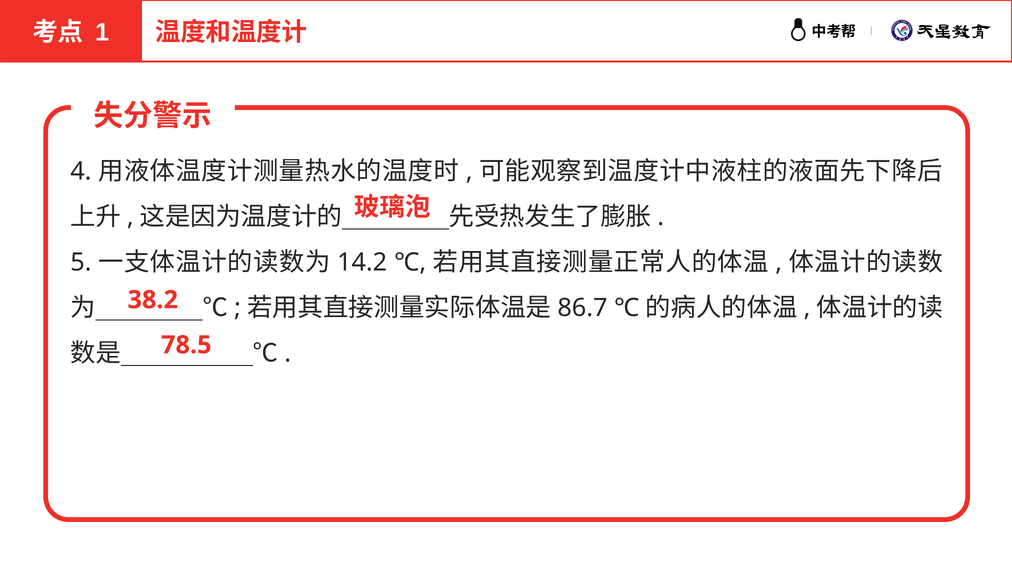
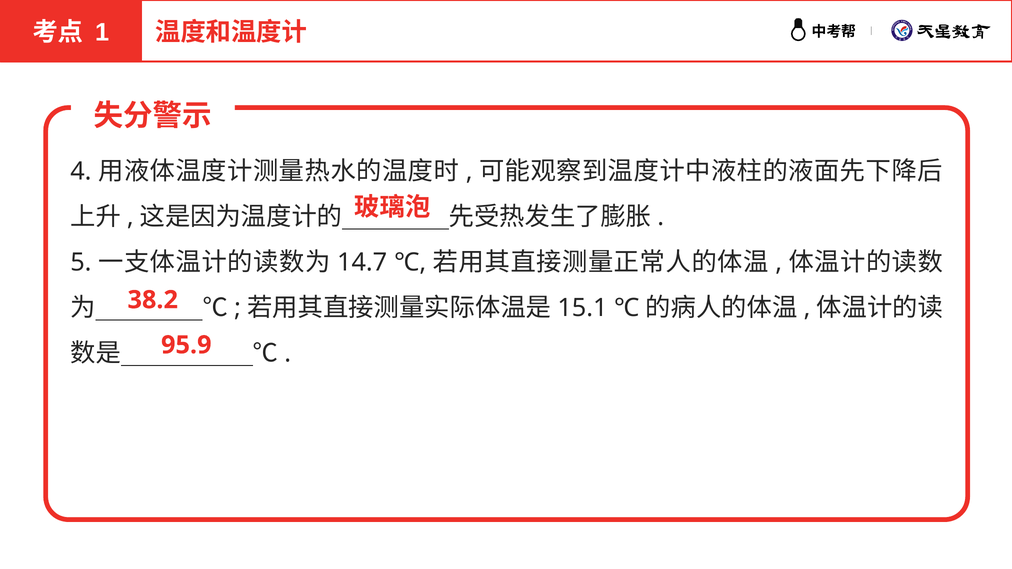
14.2: 14.2 -> 14.7 (362, 262)
86.7: 86.7 -> 15.1 (582, 308)
78.5: 78.5 -> 95.9 (186, 345)
